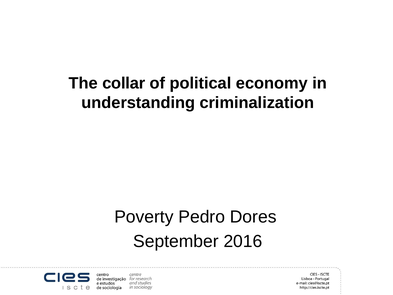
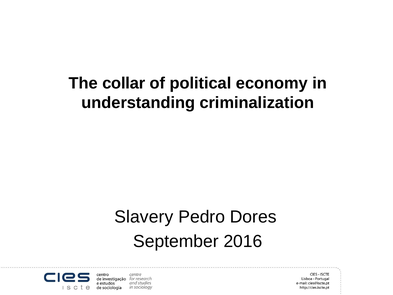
Poverty: Poverty -> Slavery (144, 217)
